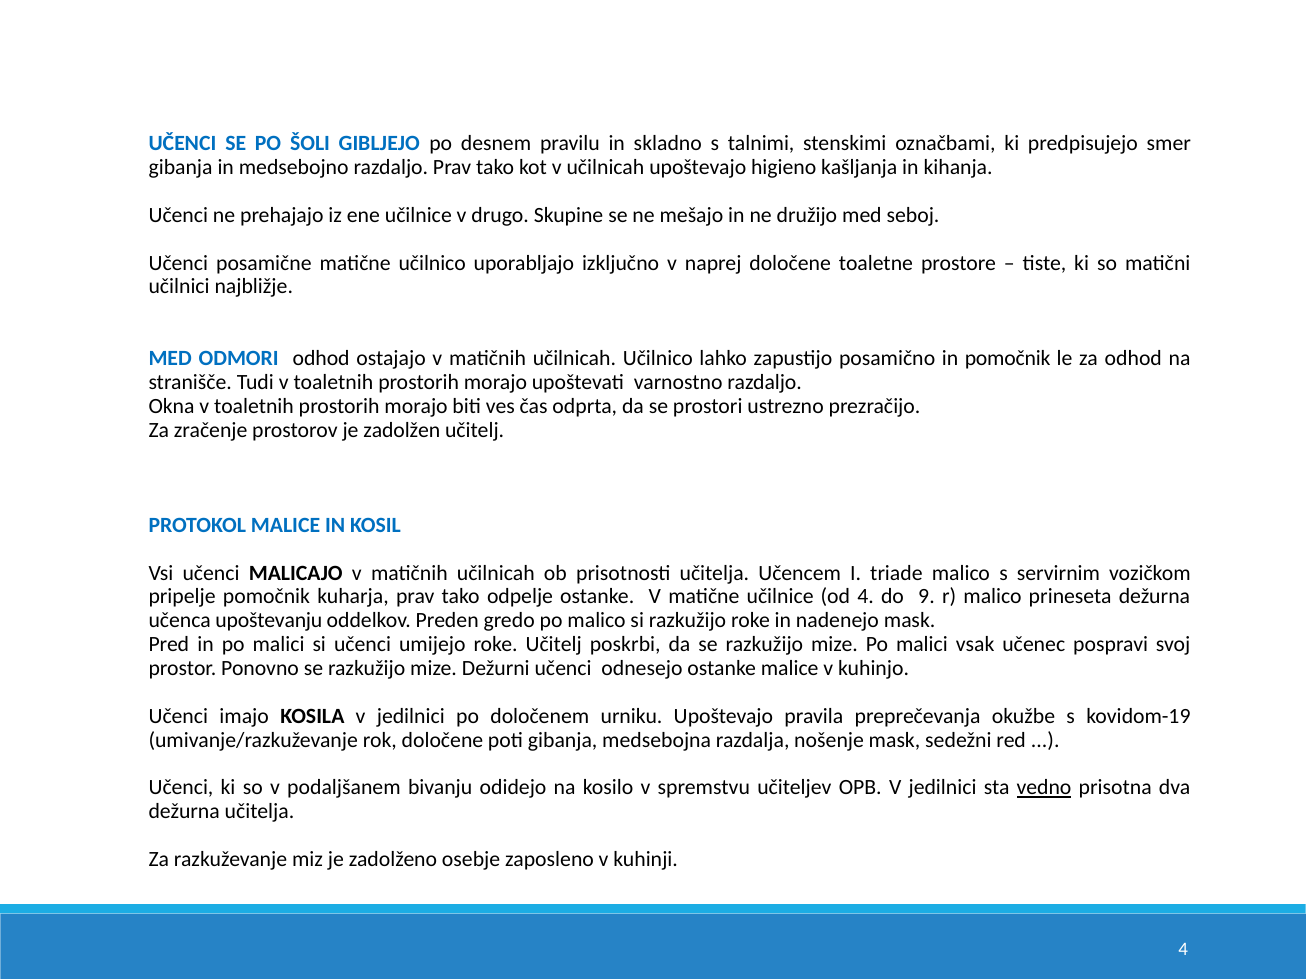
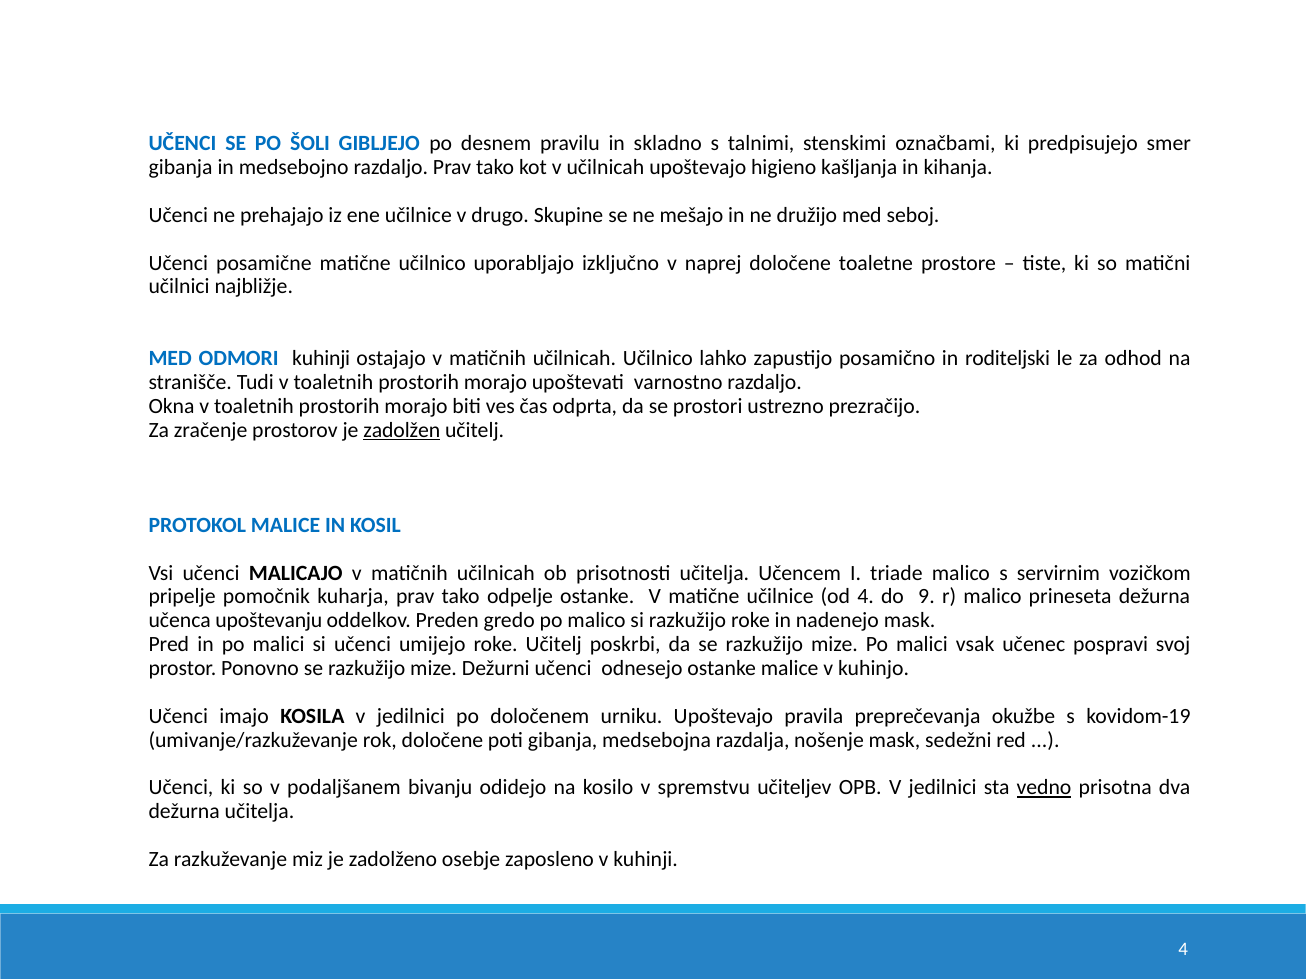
ODMORI odhod: odhod -> kuhinji (321, 359)
in pomočnik: pomočnik -> roditeljski (1008, 359)
zadolžen underline: none -> present (402, 430)
